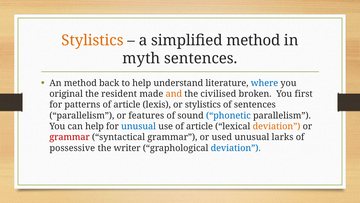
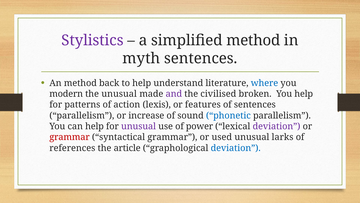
Stylistics colour: orange -> purple (93, 40)
original: original -> modern (66, 94)
the resident: resident -> unusual (119, 94)
and colour: orange -> purple (174, 94)
You first: first -> help (304, 94)
patterns of article: article -> action (127, 104)
or stylistics: stylistics -> features (203, 104)
features: features -> increase (146, 115)
unusual colour: blue -> purple (139, 126)
use of article: article -> power (200, 126)
deviation colour: orange -> purple (277, 126)
possessive: possessive -> references (72, 148)
writer: writer -> article (127, 148)
